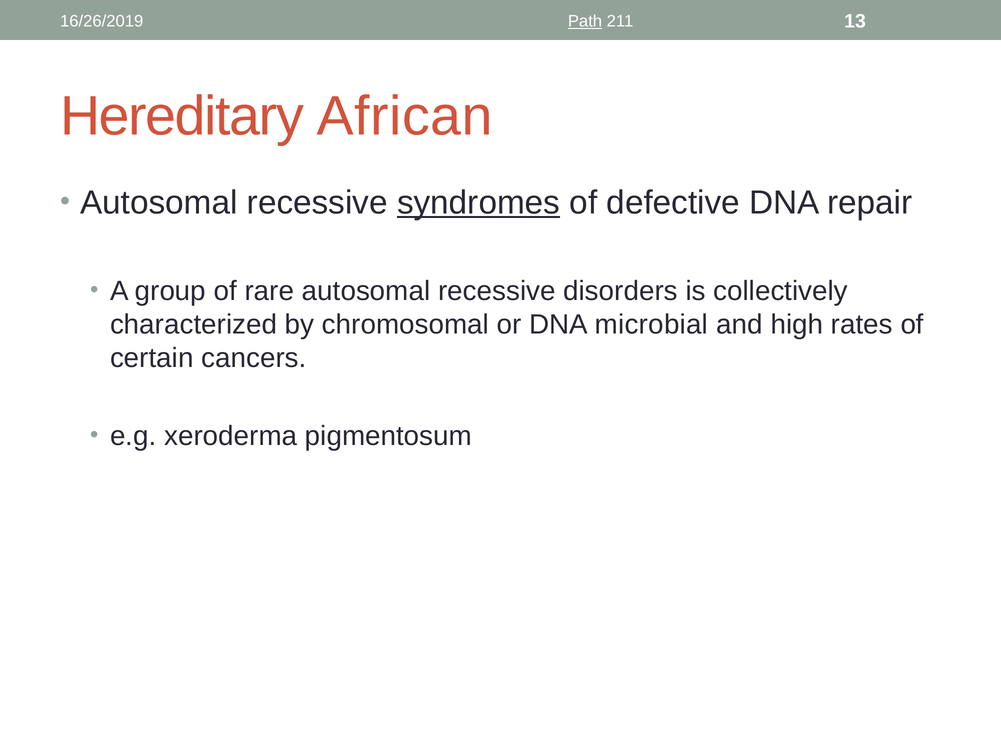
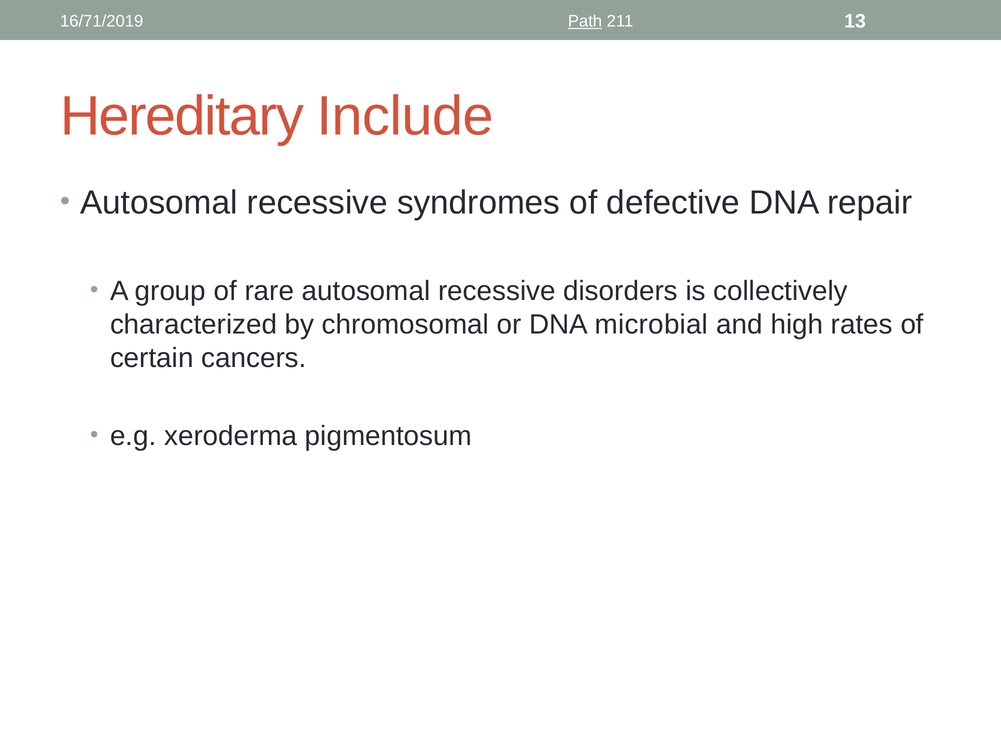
16/26/2019: 16/26/2019 -> 16/71/2019 (102, 21)
African: African -> Include (405, 117)
syndromes underline: present -> none (479, 203)
